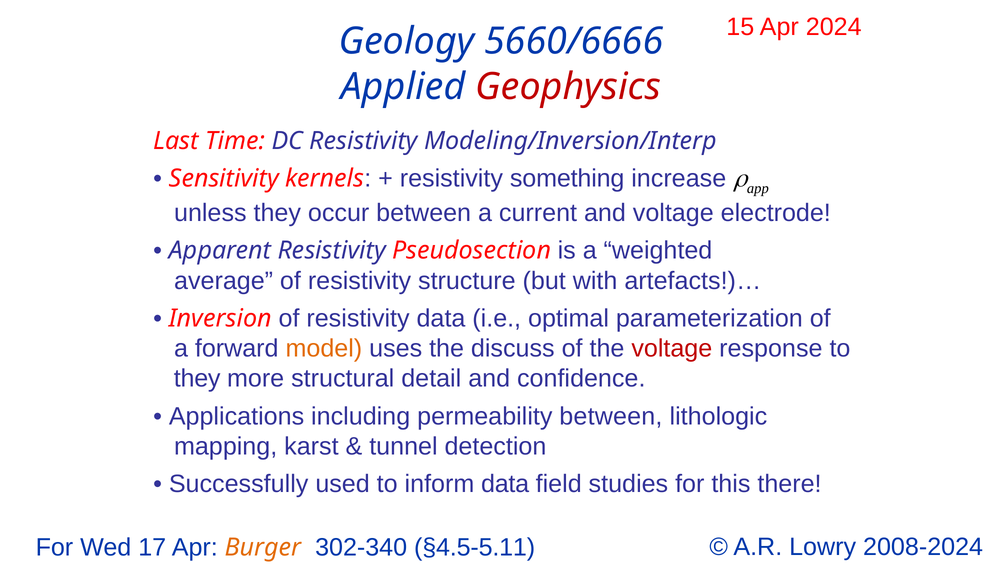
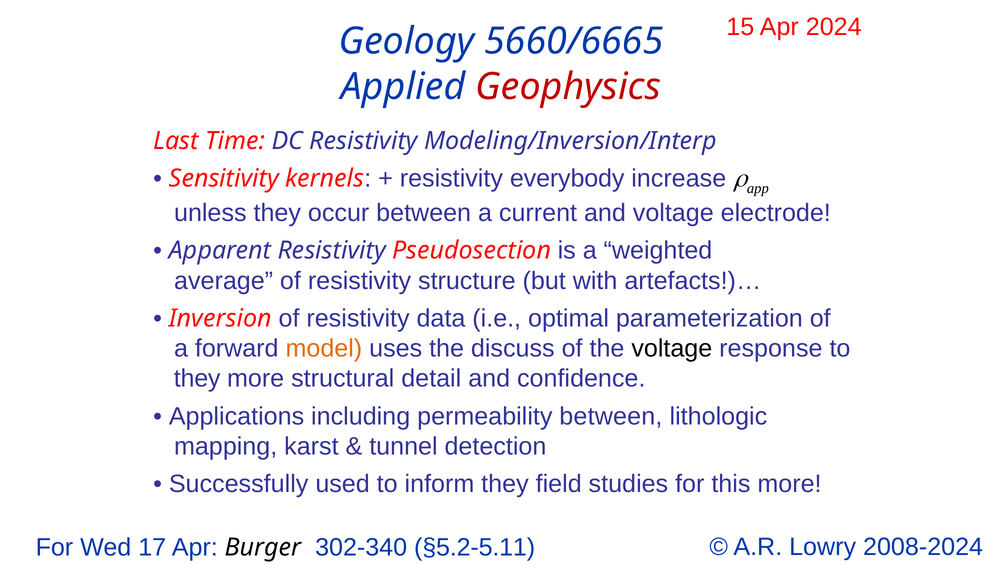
5660/6666: 5660/6666 -> 5660/6665 (574, 41)
something: something -> everybody (567, 179)
voltage colour: red -> black (672, 348)
inform data: data -> they (505, 484)
this there: there -> more (789, 484)
Burger colour: orange -> black (263, 547)
§4.5-5.11: §4.5-5.11 -> §5.2-5.11 (475, 547)
